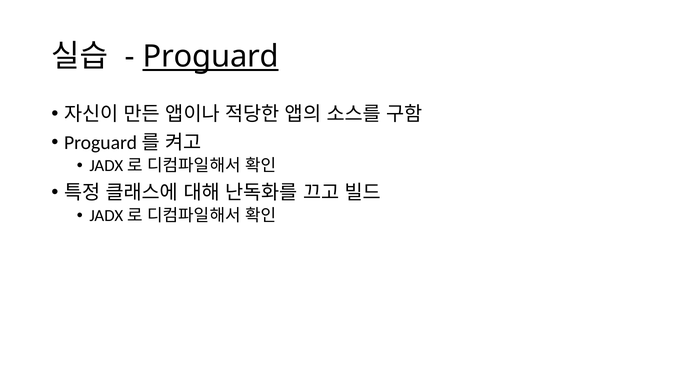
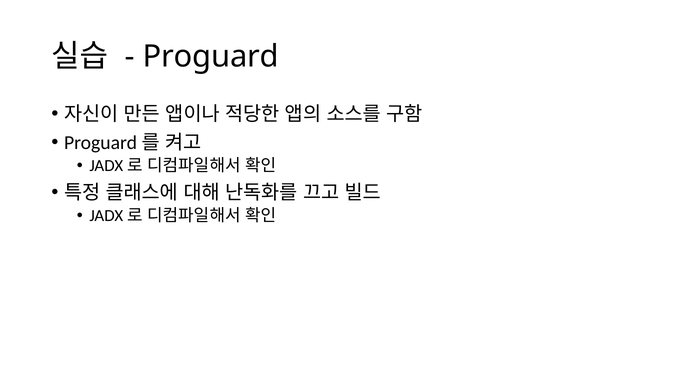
Proguard underline: present -> none (211, 57)
